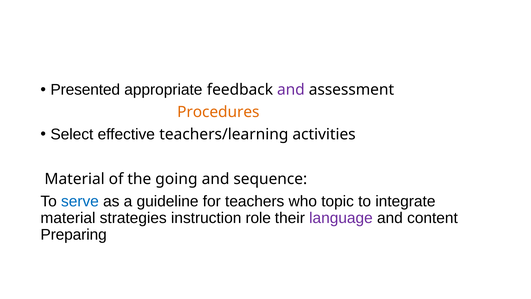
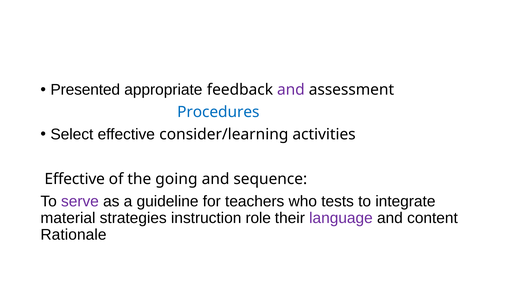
Procedures colour: orange -> blue (218, 112)
teachers/learning: teachers/learning -> consider/learning (224, 134)
Material: Material -> Effective (75, 179)
serve colour: blue -> purple (80, 201)
topic: topic -> tests (338, 201)
Preparing: Preparing -> Rationale (73, 235)
